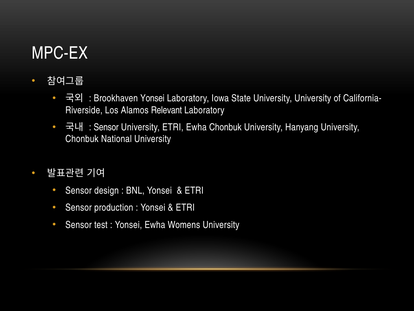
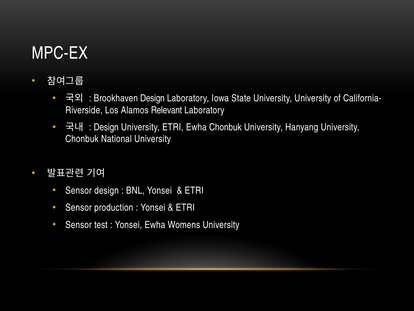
Brookhaven Yonsei: Yonsei -> Design (152, 98)
Sensor: Sensor -> Design (106, 127)
